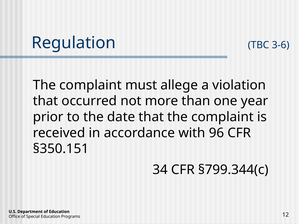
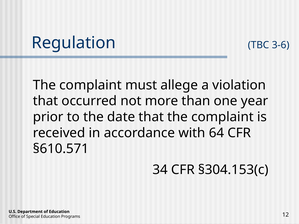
96: 96 -> 64 (216, 133)
§350.151: §350.151 -> §610.571 (61, 149)
§799.344(c: §799.344(c -> §304.153(c (233, 170)
